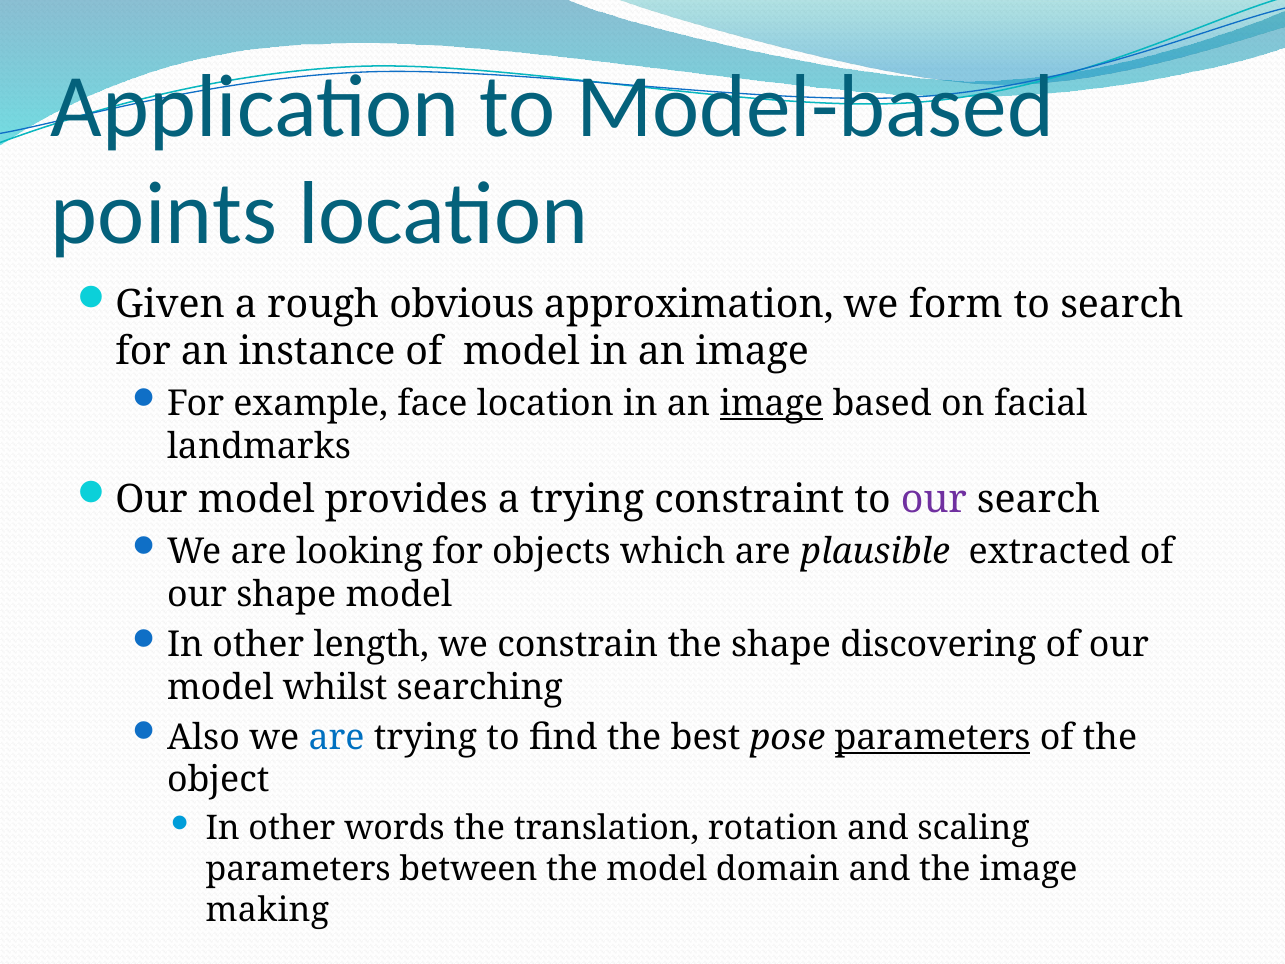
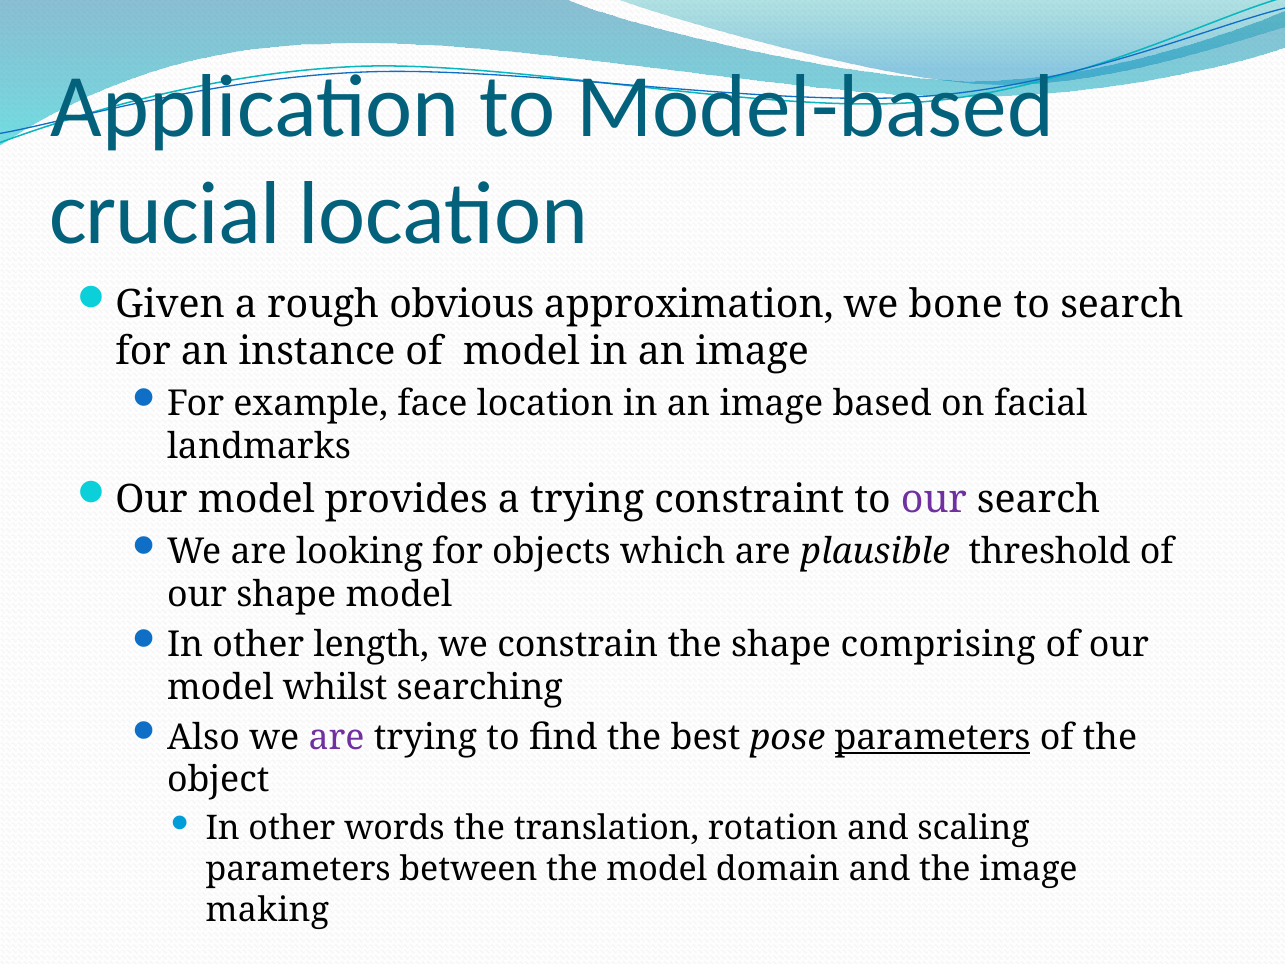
points: points -> crucial (165, 214)
form: form -> bone (956, 305)
image underline: present -> none (771, 404)
extracted: extracted -> threshold (1050, 551)
discovering: discovering -> comprising (938, 644)
are colour: blue -> purple (337, 737)
